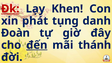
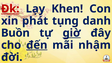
Đoàn: Đoàn -> Buồn (15, 33)
giờ underline: none -> present (72, 33)
thánh: thánh -> nhậm (95, 45)
